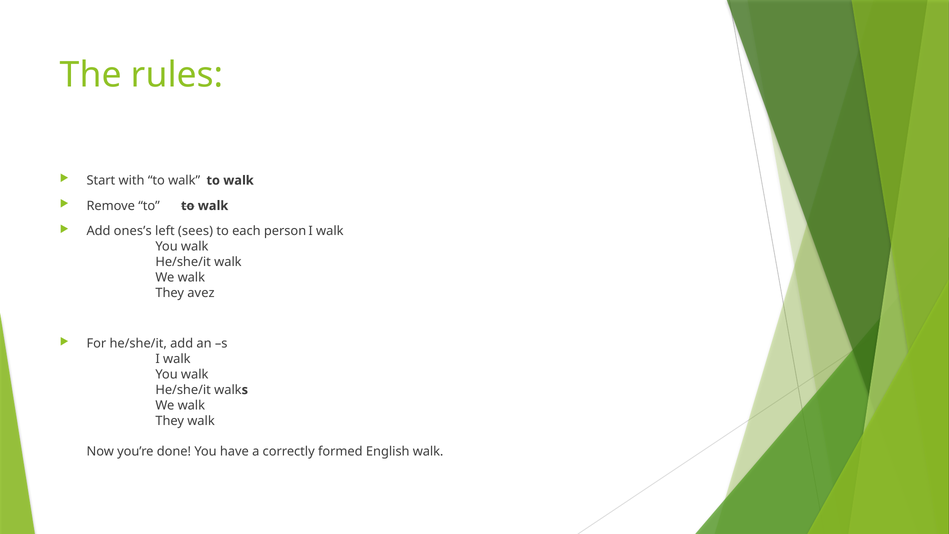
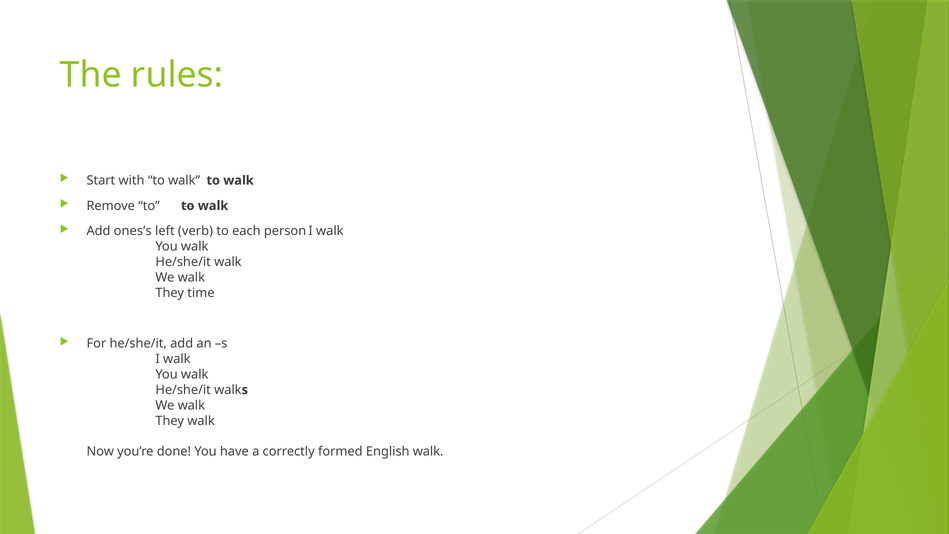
sees: sees -> verb (196, 231)
avez: avez -> time (201, 293)
